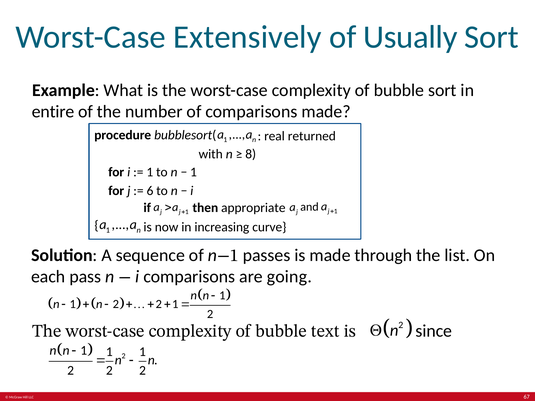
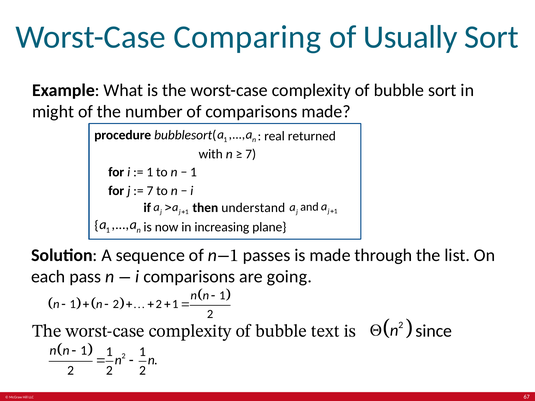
Extensively: Extensively -> Comparing (247, 37)
entire: entire -> might (53, 112)
8: 8 -> 7 (251, 154)
6: 6 -> 7 (150, 191)
appropriate: appropriate -> understand (253, 208)
curve: curve -> plane (269, 227)
